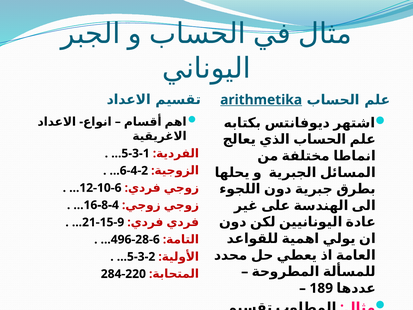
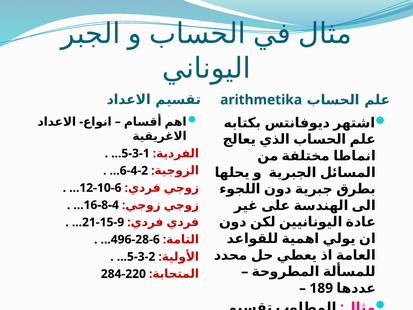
arithmetika underline: present -> none (261, 100)
